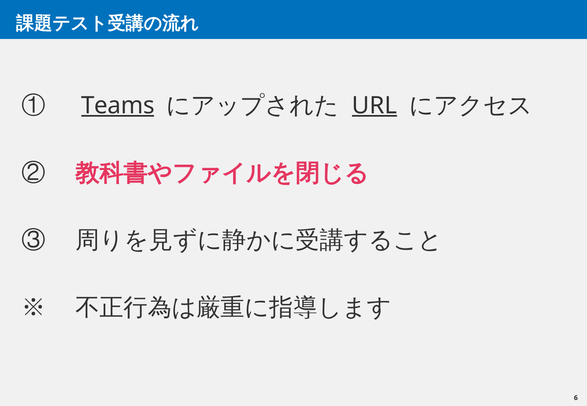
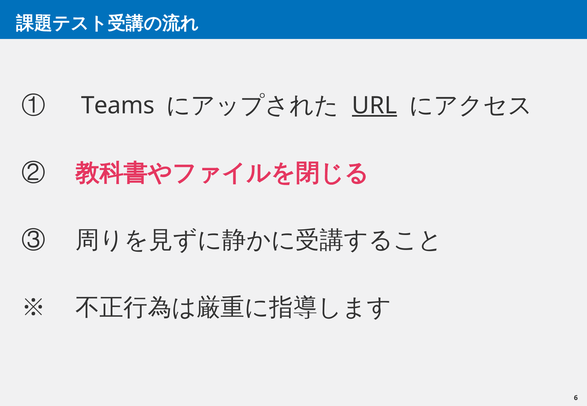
Teams underline: present -> none (118, 106)
